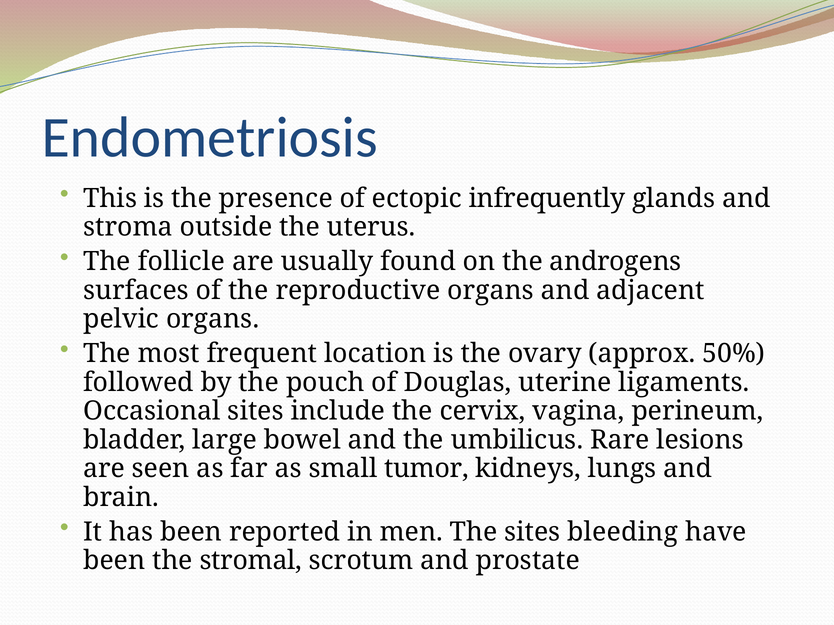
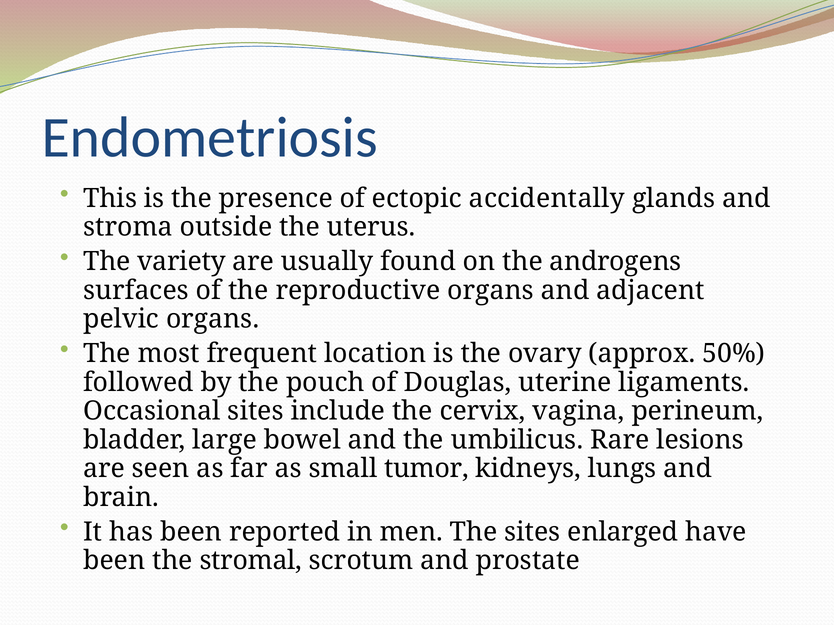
infrequently: infrequently -> accidentally (547, 198)
follicle: follicle -> variety (182, 262)
bleeding: bleeding -> enlarged (623, 532)
